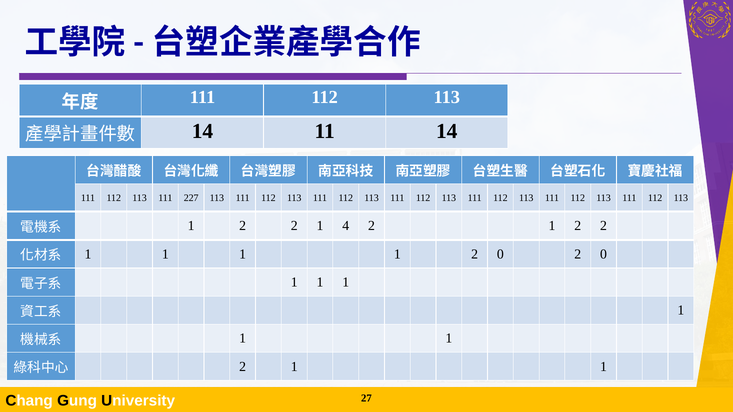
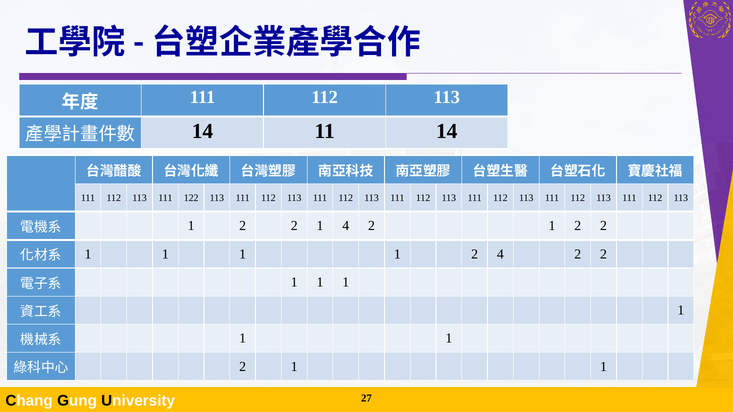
227: 227 -> 122 (191, 198)
1 2 0: 0 -> 4 (500, 254)
0: 0 -> 2 (604, 254)
